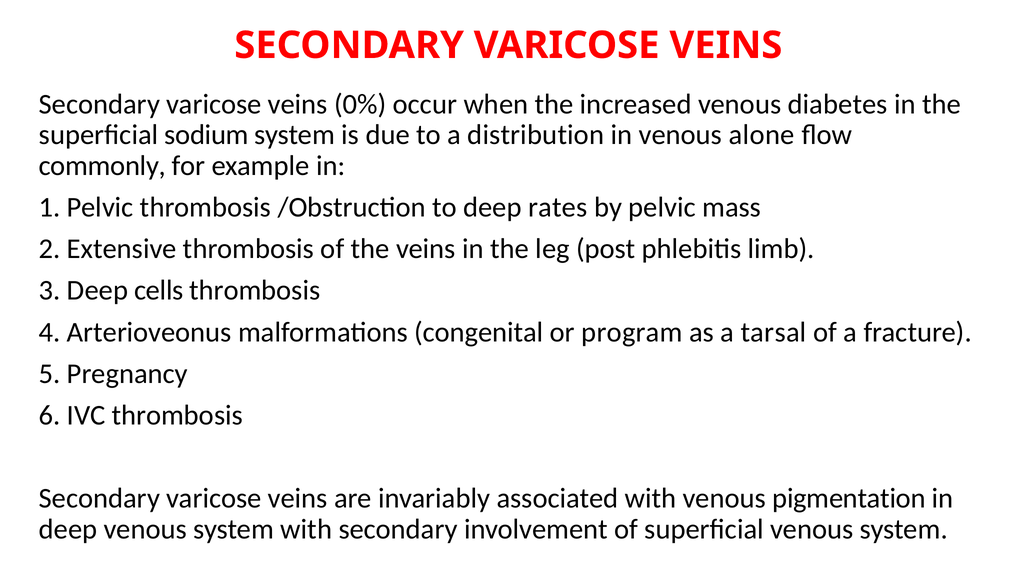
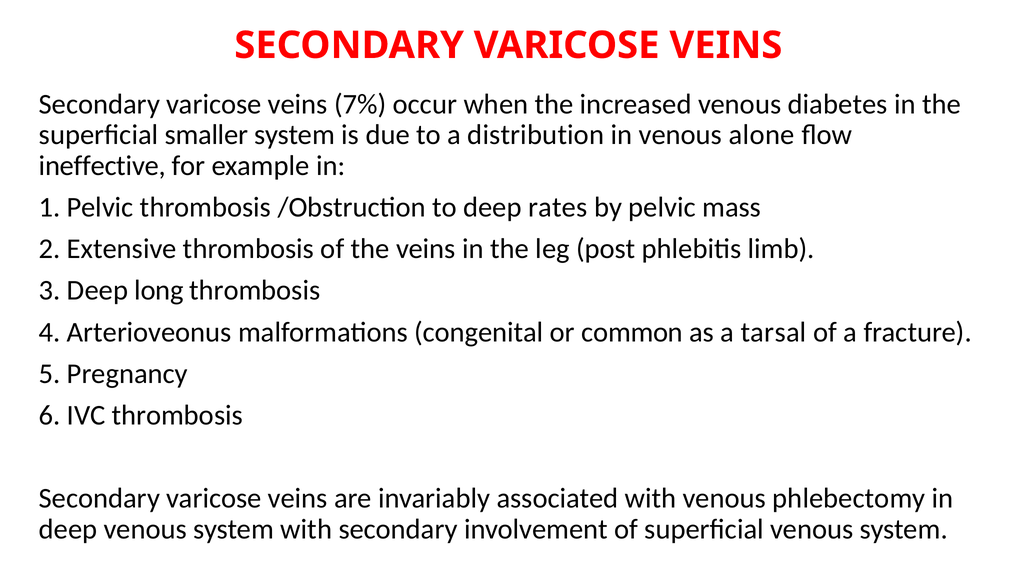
0%: 0% -> 7% (360, 104)
sodium: sodium -> smaller (206, 135)
commonly: commonly -> ineffective (102, 166)
cells: cells -> long (159, 291)
program: program -> common (632, 332)
pigmentation: pigmentation -> phlebectomy (849, 498)
